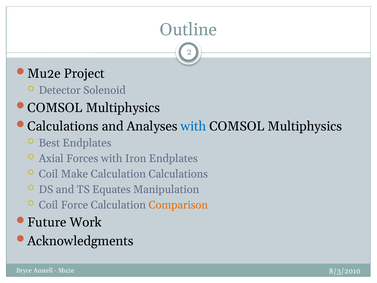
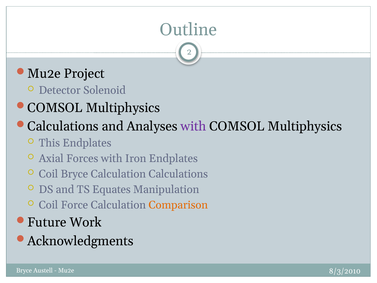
with colour: blue -> purple (193, 126)
Best: Best -> This (49, 143)
Coil Make: Make -> Bryce (74, 174)
